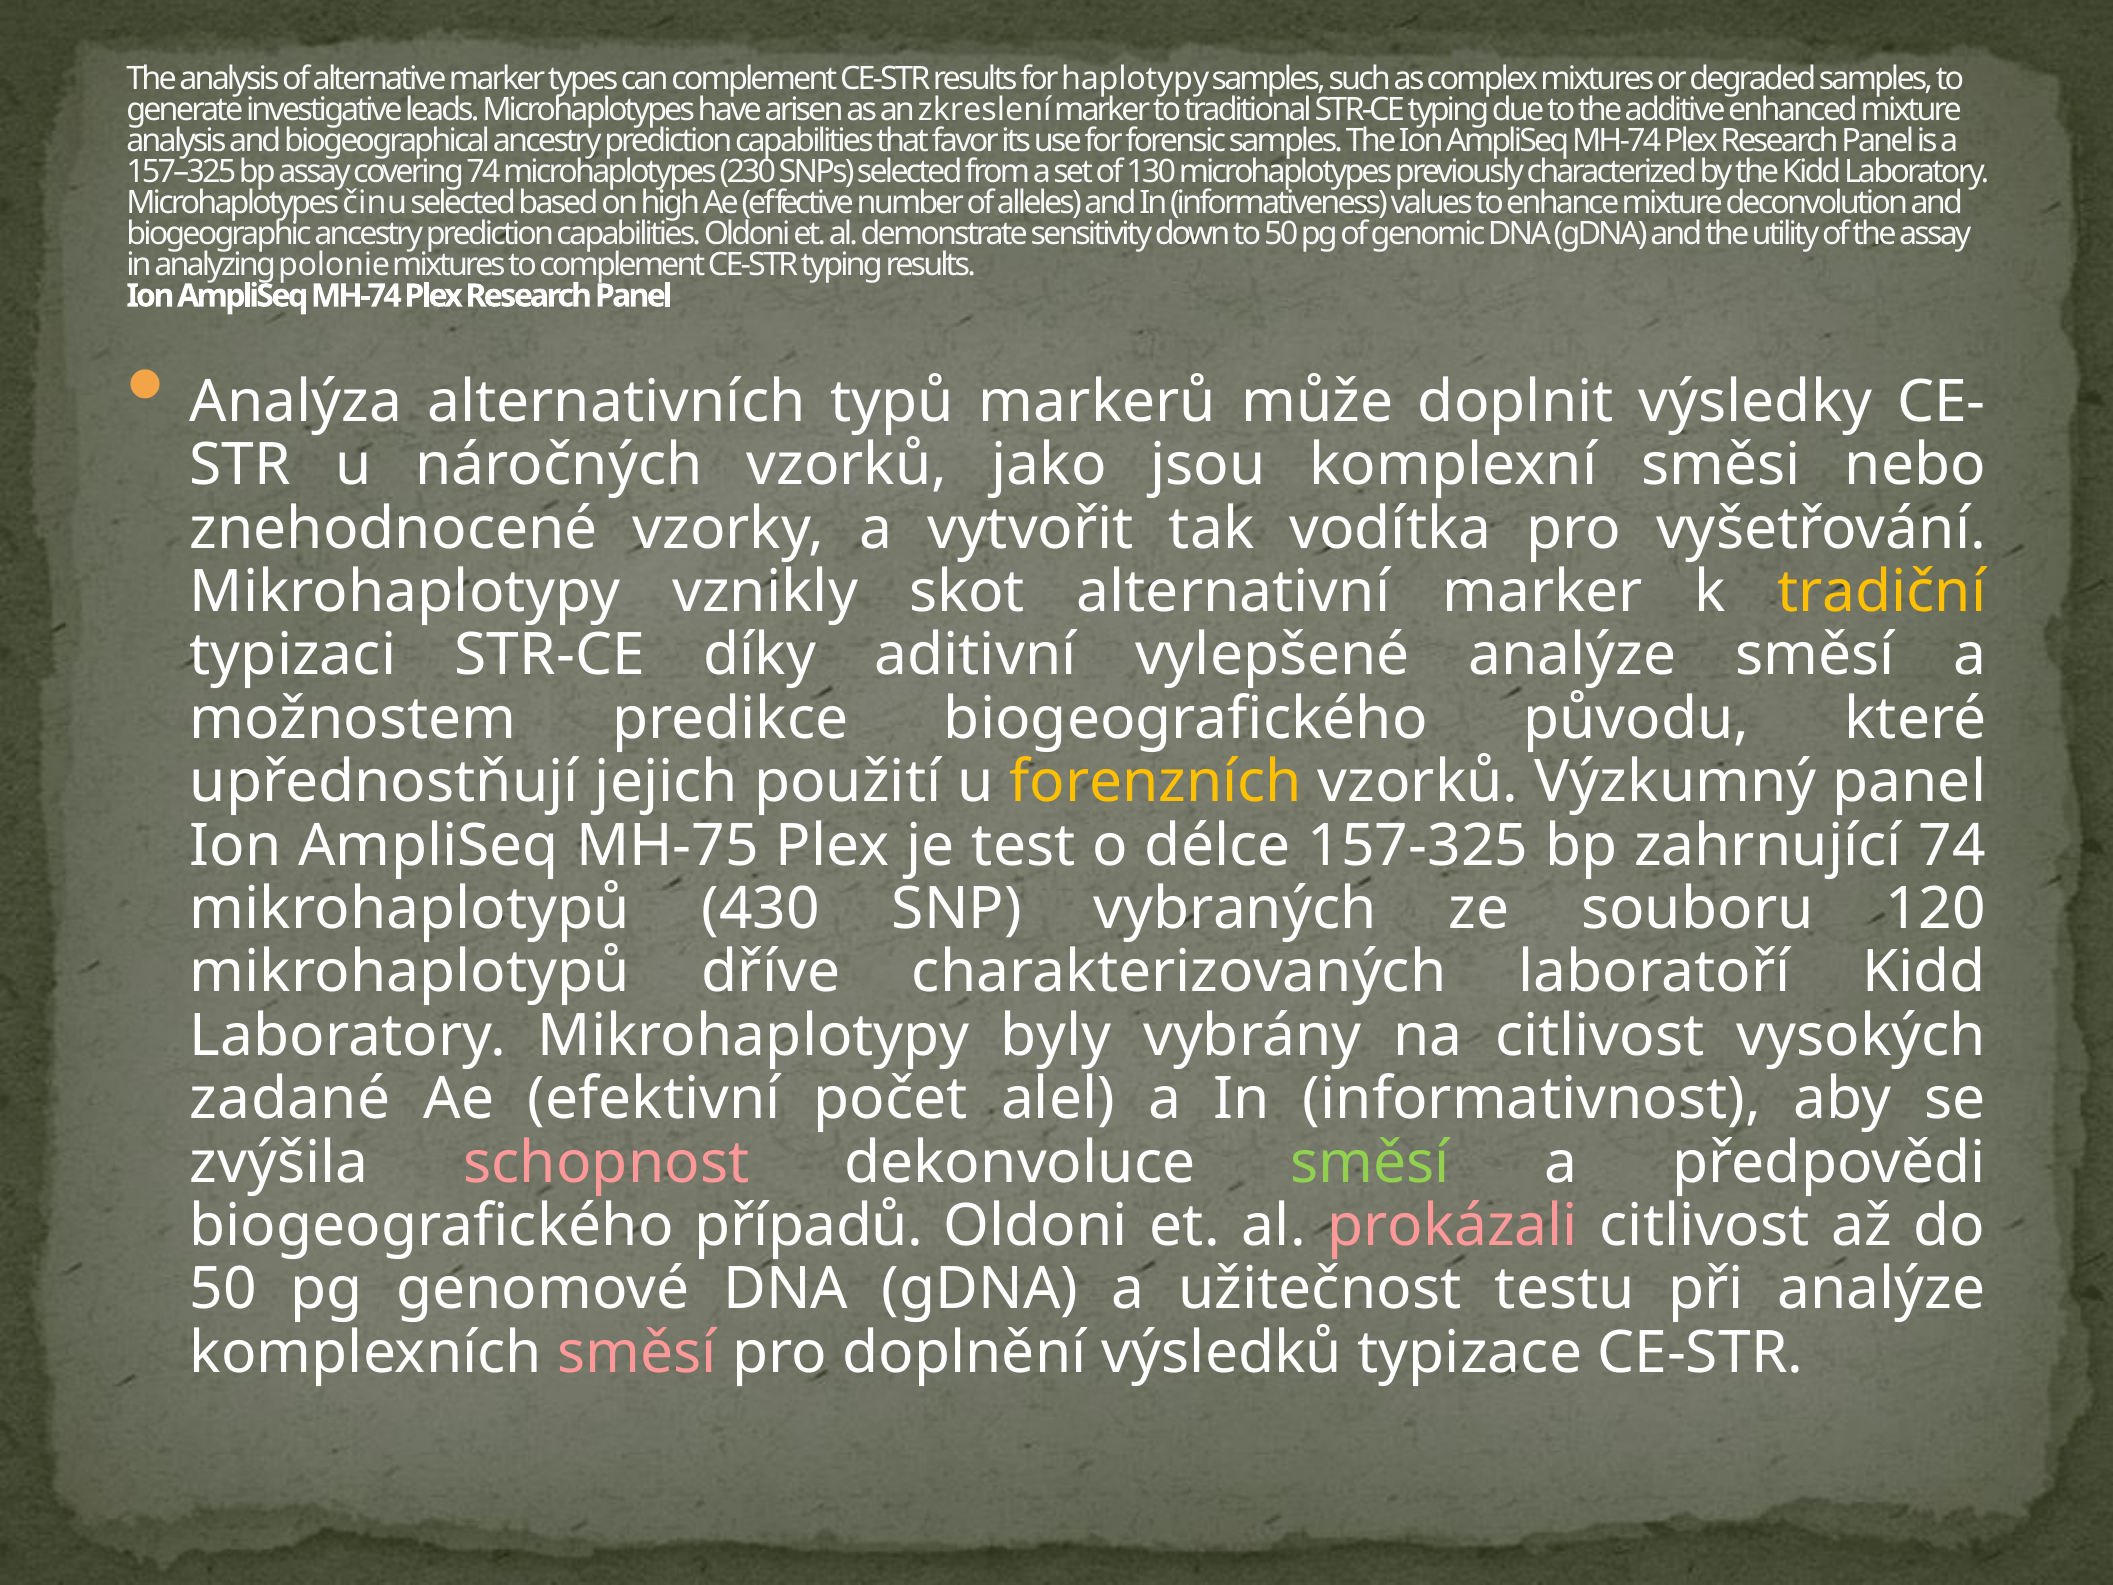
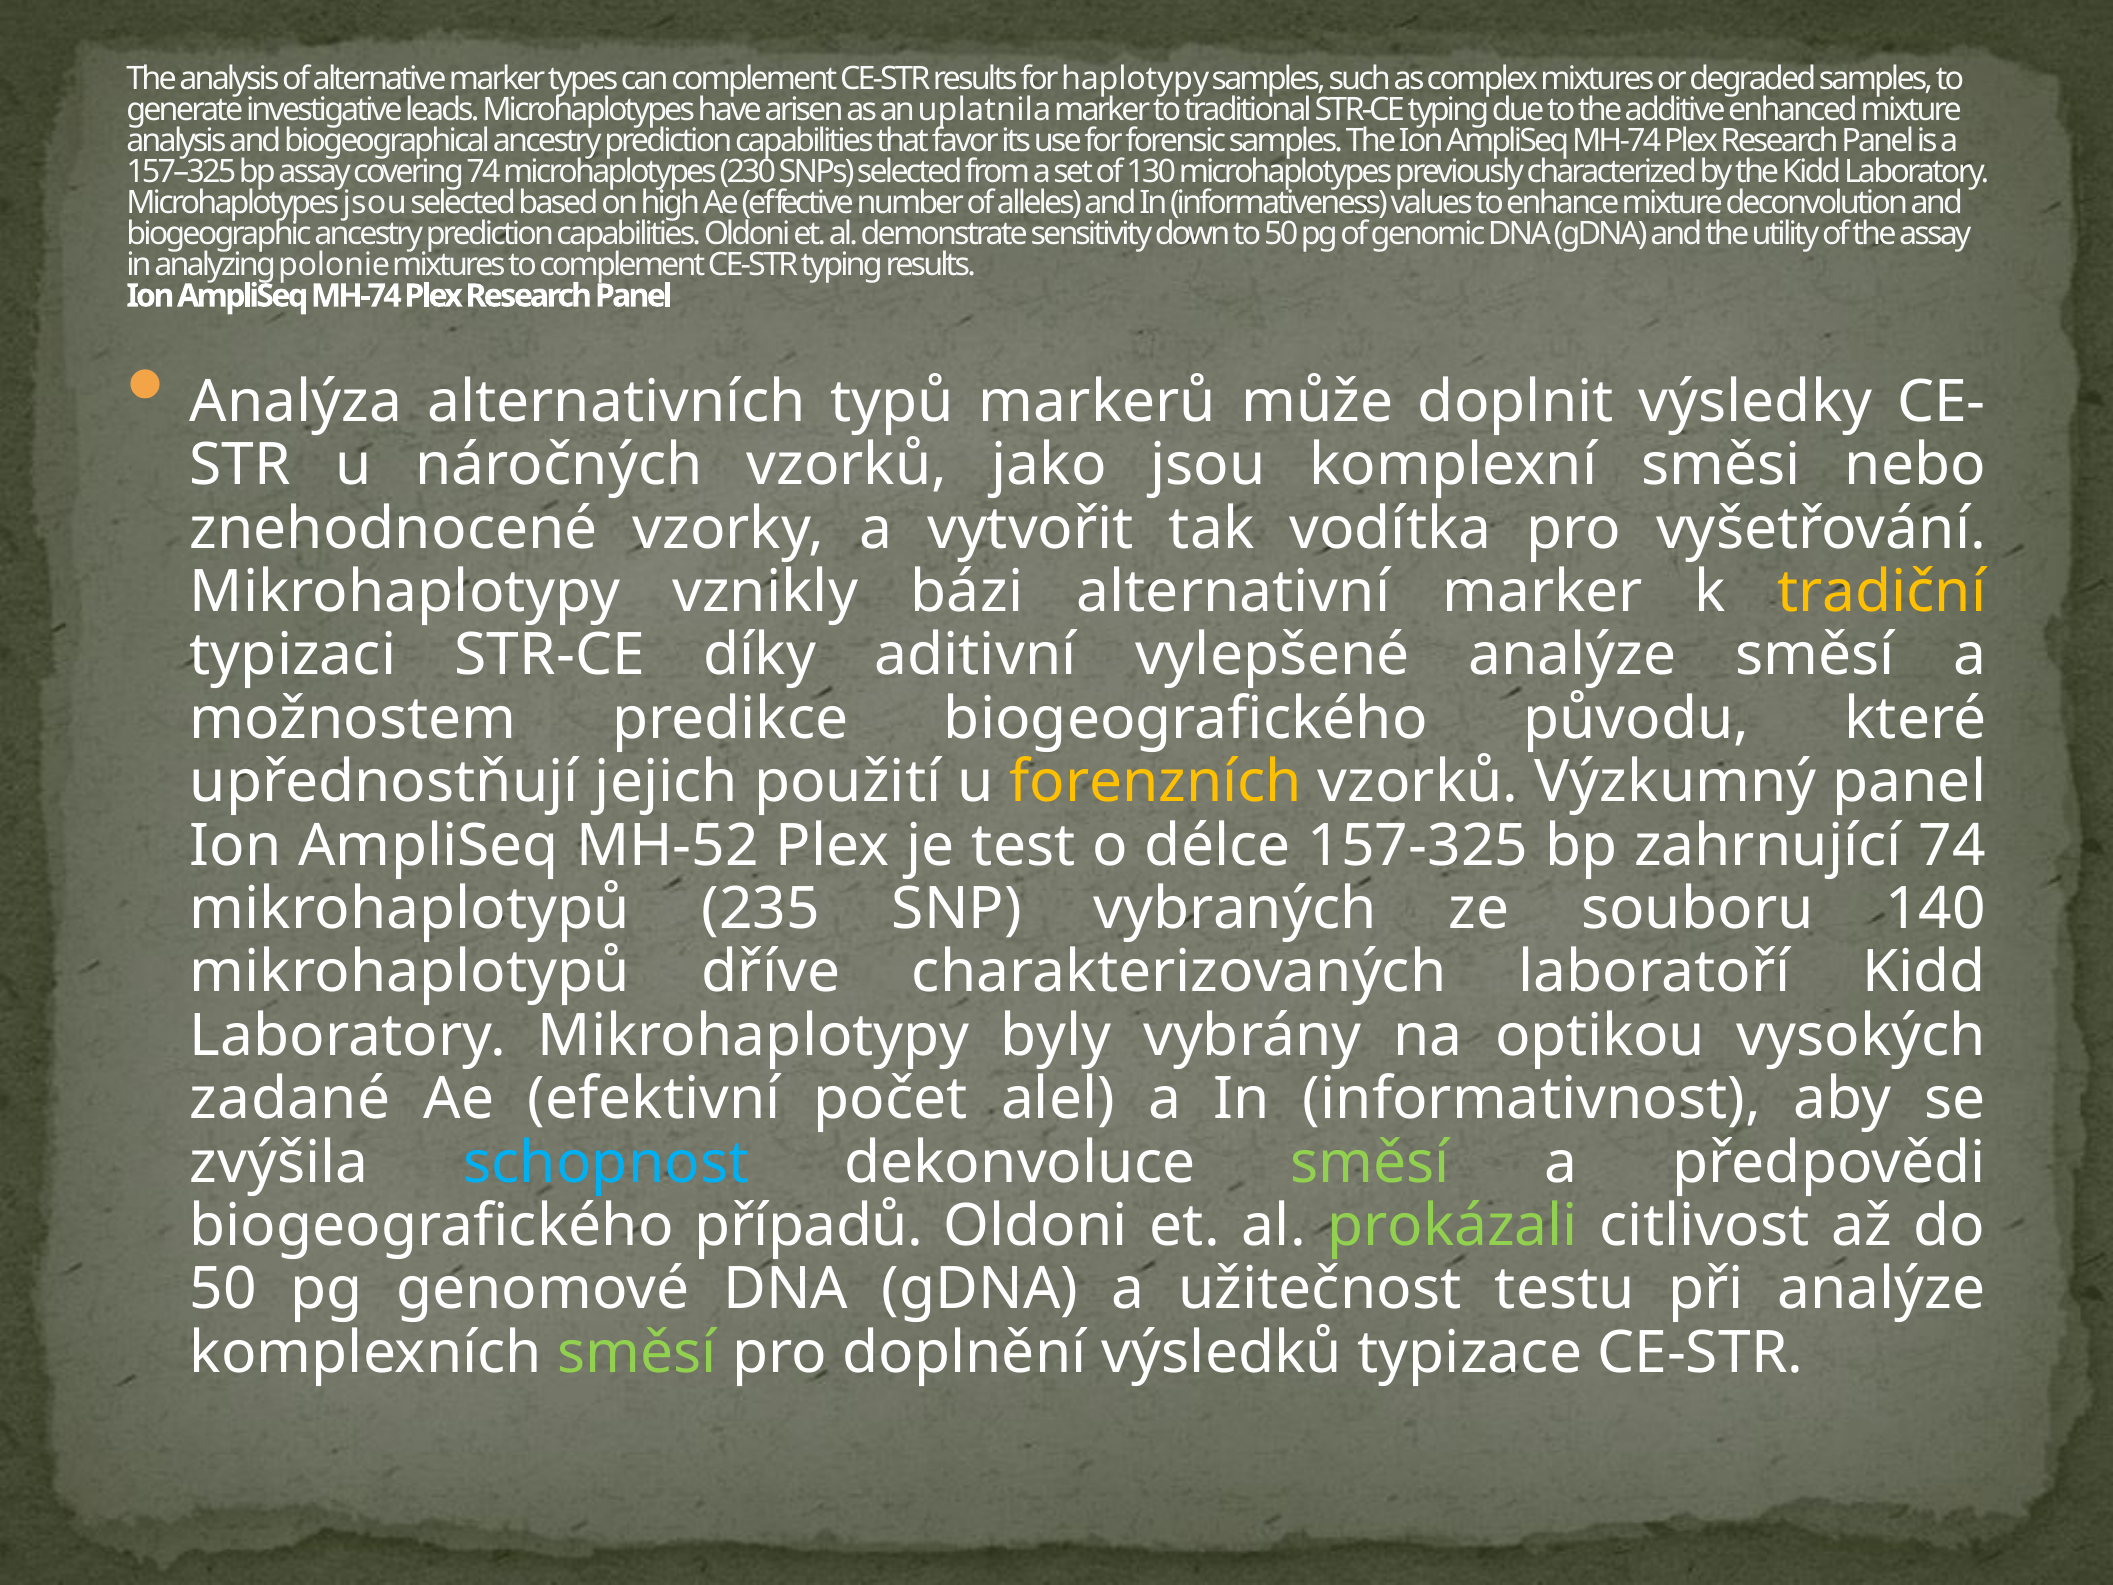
zkreslení: zkreslení -> uplatnila (984, 110)
Microhaplotypes činu: činu -> jsou (375, 203)
skot: skot -> bázi (967, 592)
MH-75: MH-75 -> MH-52 (668, 846)
430: 430 -> 235 (761, 909)
120: 120 -> 140 (1936, 909)
na citlivost: citlivost -> optikou (1600, 1036)
schopnost colour: pink -> light blue (606, 1163)
prokázali colour: pink -> light green (1453, 1226)
směsí colour: pink -> light green (637, 1353)
